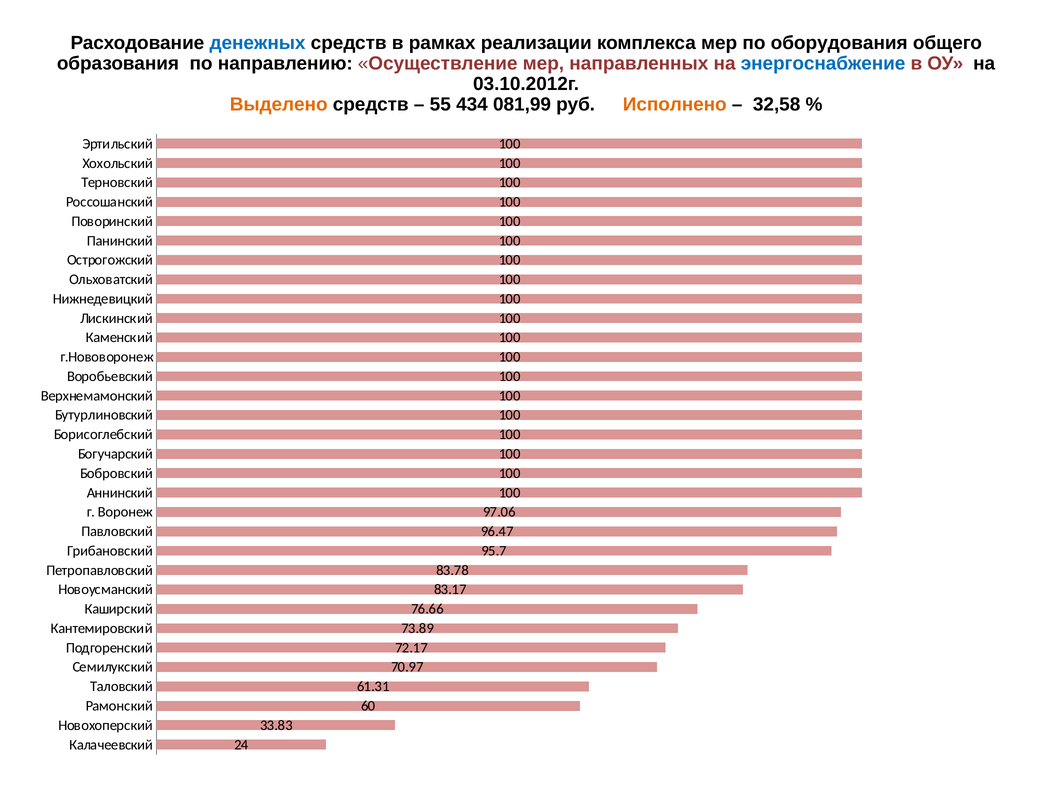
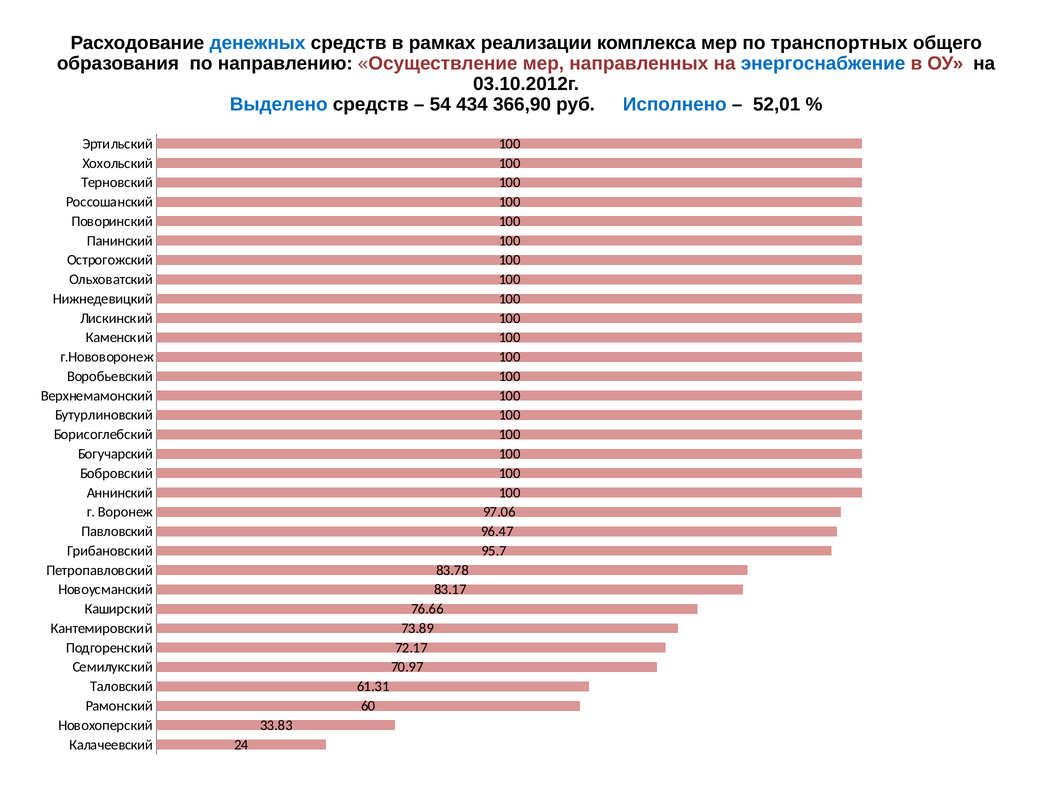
оборудования: оборудования -> транспортных (839, 43)
Выделено colour: orange -> blue (279, 105)
55: 55 -> 54 (440, 105)
081,99: 081,99 -> 366,90 (522, 105)
Исполнено colour: orange -> blue (675, 105)
32,58: 32,58 -> 52,01 (777, 105)
